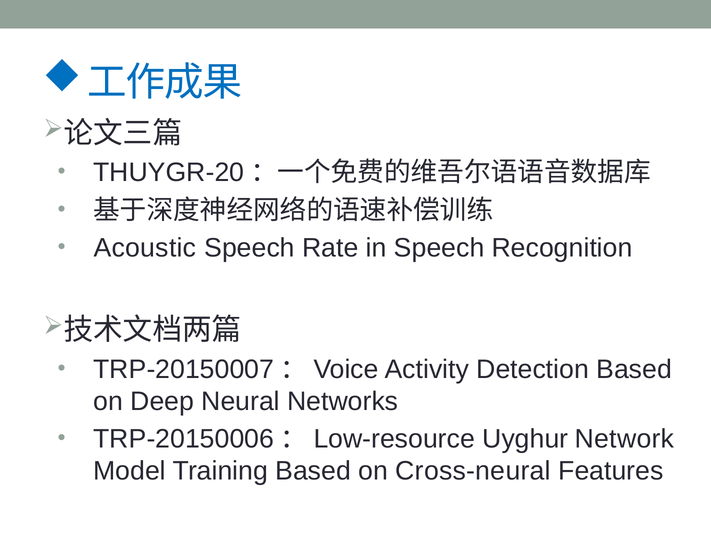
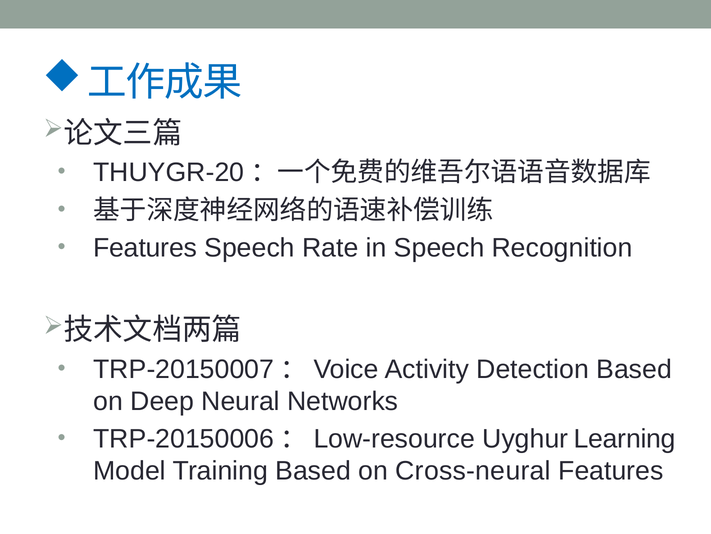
Acoustic: Acoustic -> Features (145, 247)
Network: Network -> Learning (625, 438)
